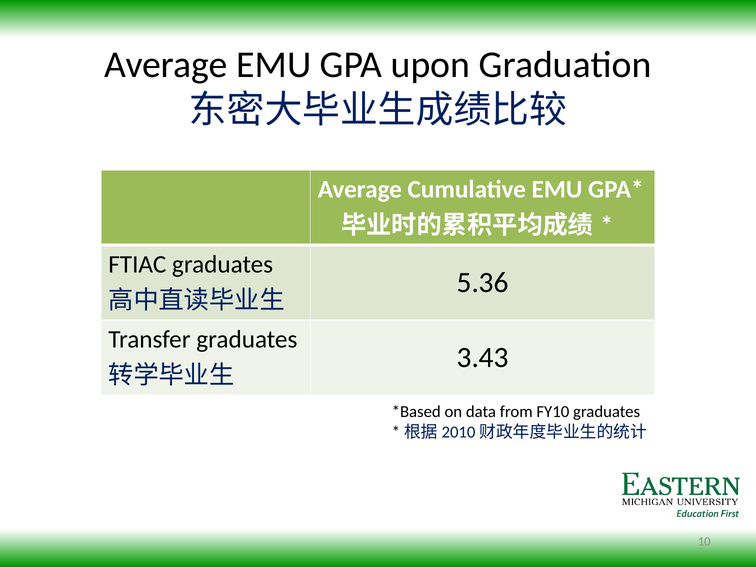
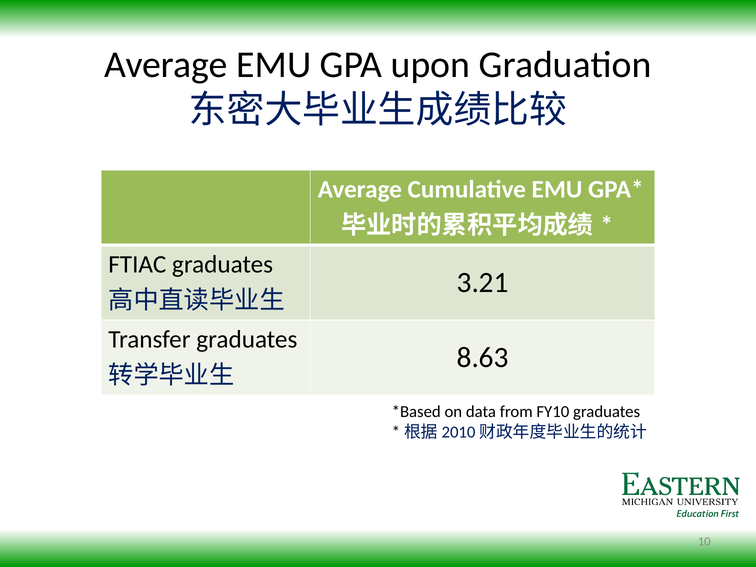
5.36: 5.36 -> 3.21 (483, 283)
3.43: 3.43 -> 8.63 (483, 358)
